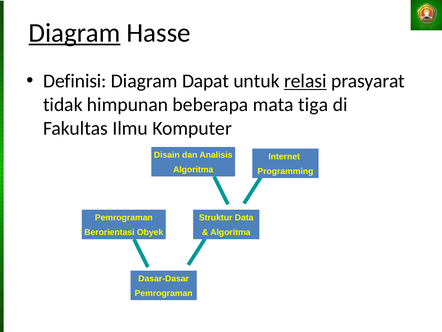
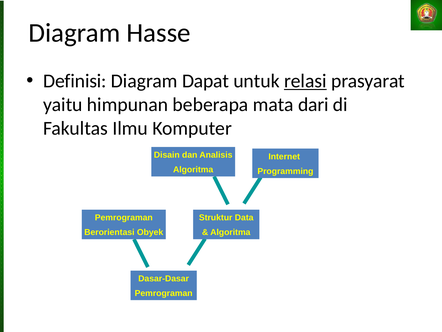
Diagram underline: present -> none (74, 33)
tidak: tidak -> yaitu (63, 105)
tiga: tiga -> dari (313, 105)
